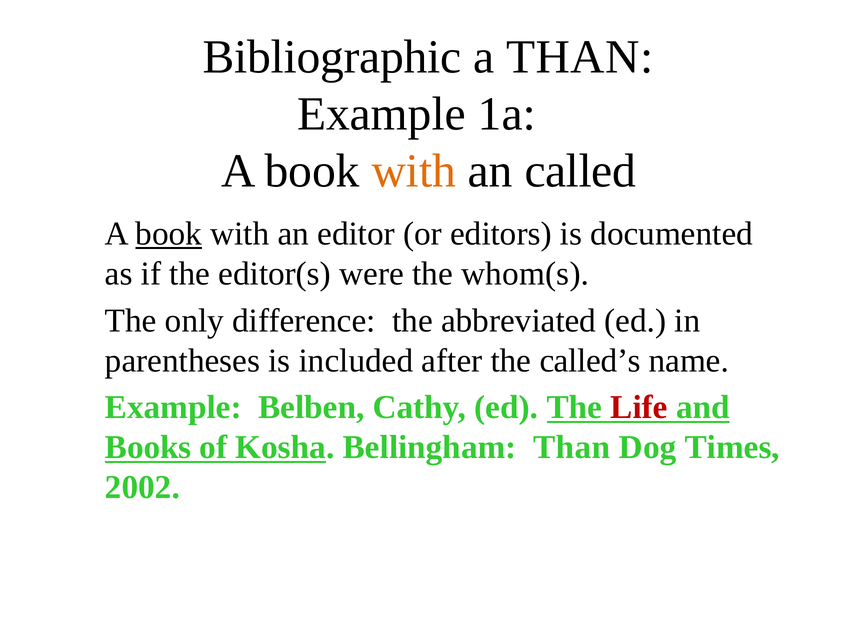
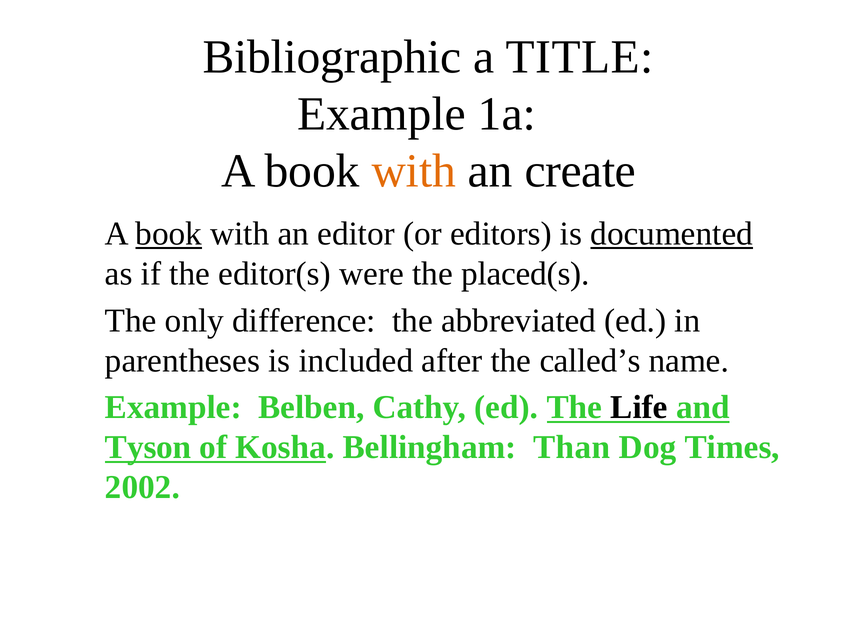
a THAN: THAN -> TITLE (580, 57)
called: called -> create (580, 171)
documented underline: none -> present (672, 234)
whom(s: whom(s -> placed(s (525, 274)
Life colour: red -> black (639, 407)
Books: Books -> Tyson (148, 447)
